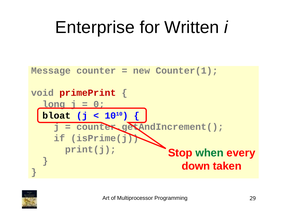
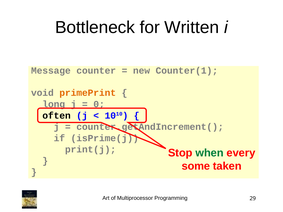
Enterprise: Enterprise -> Bottleneck (95, 27)
primePrint colour: red -> orange (88, 93)
bloat: bloat -> often (57, 116)
down: down -> some (196, 166)
